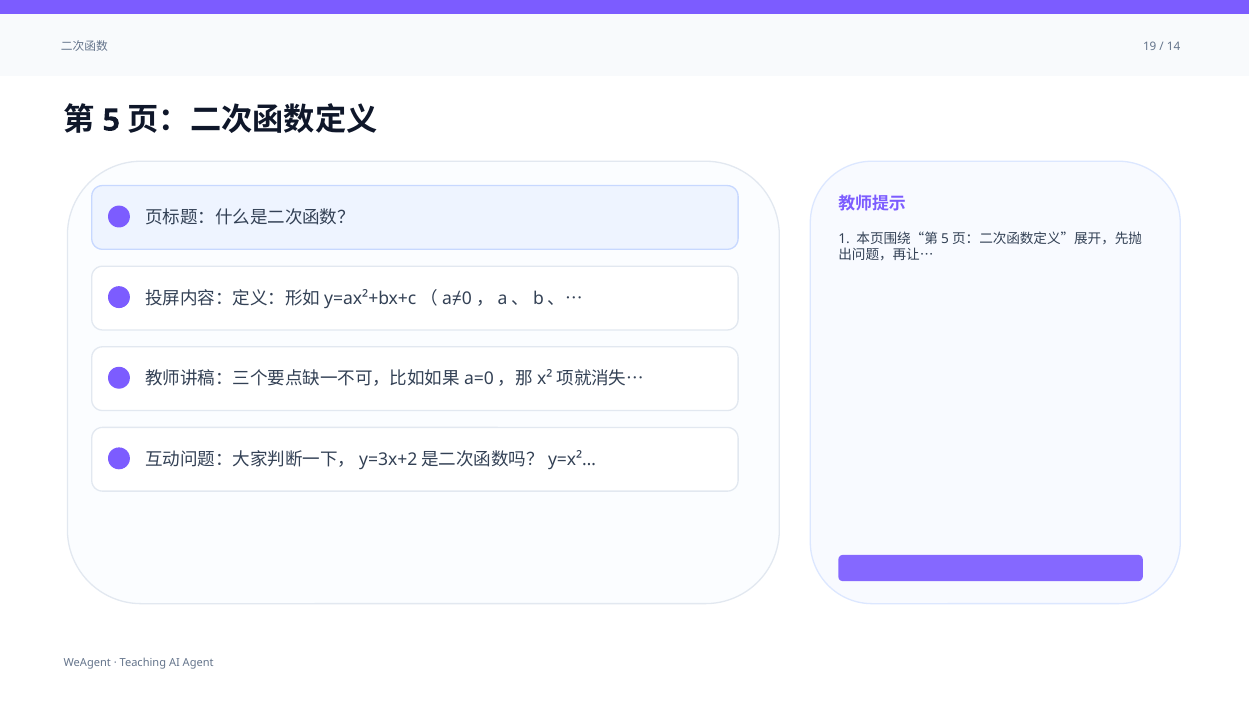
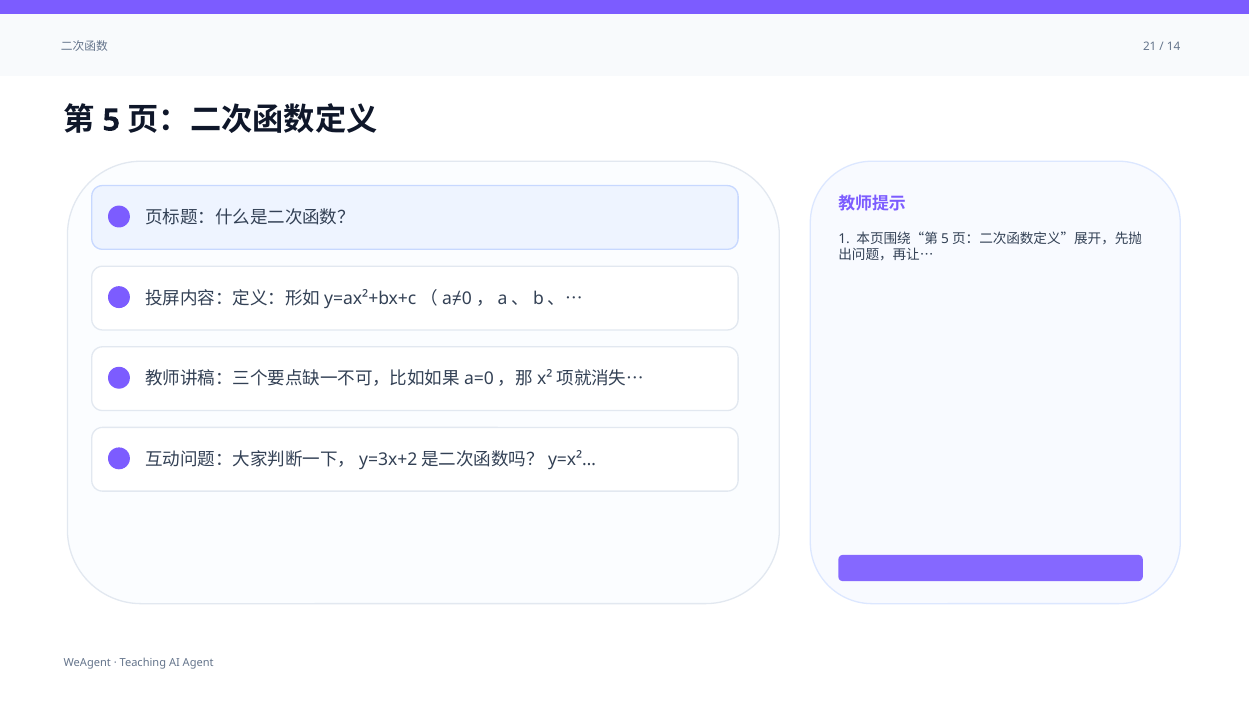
19: 19 -> 21 (1150, 47)
